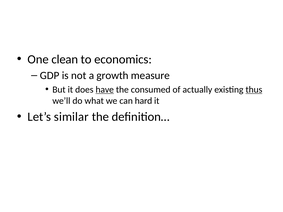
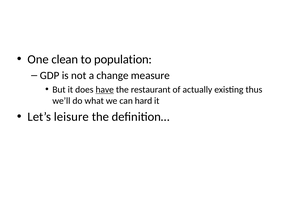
economics: economics -> population (123, 59)
growth: growth -> change (113, 76)
consumed: consumed -> restaurant (151, 90)
thus underline: present -> none (254, 90)
similar: similar -> leisure (71, 117)
